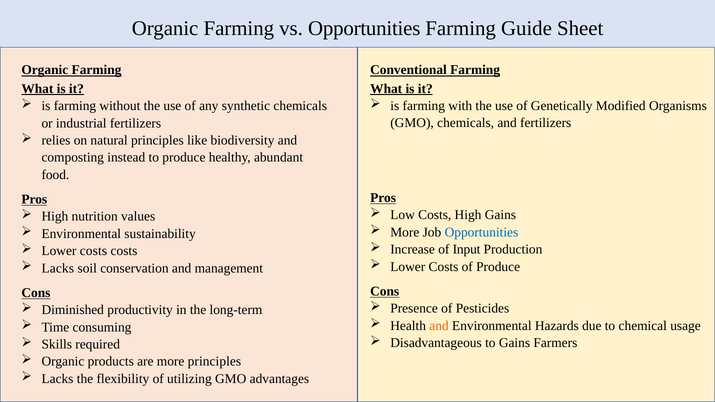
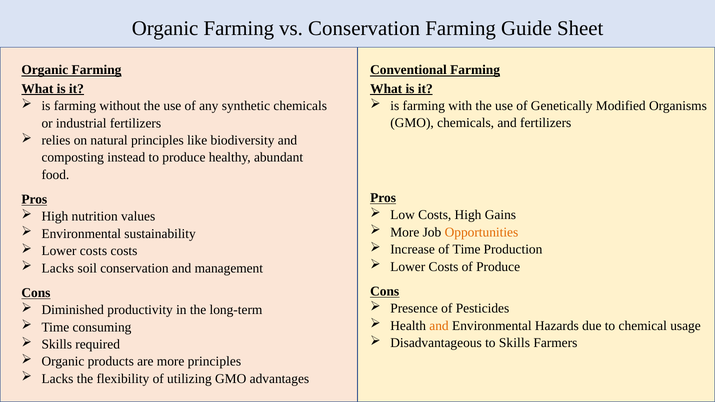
vs Opportunities: Opportunities -> Conservation (364, 28)
Opportunities colour: blue -> orange (481, 232)
of Input: Input -> Time (467, 250)
to Gains: Gains -> Skills (514, 343)
